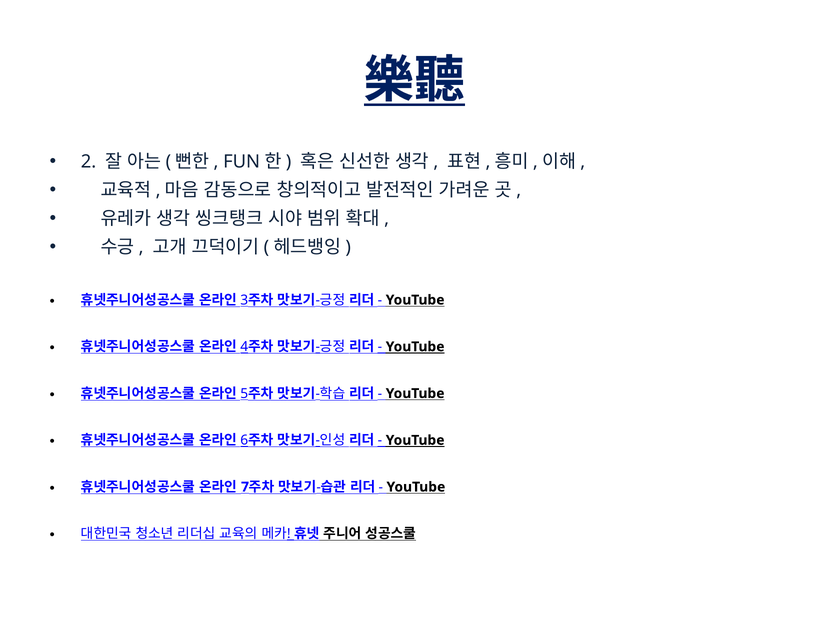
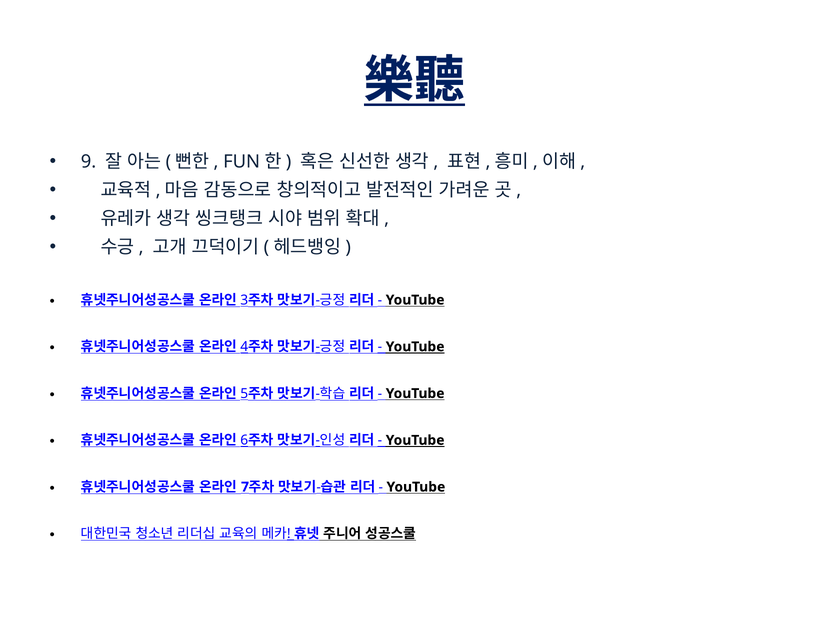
2: 2 -> 9 (89, 162)
